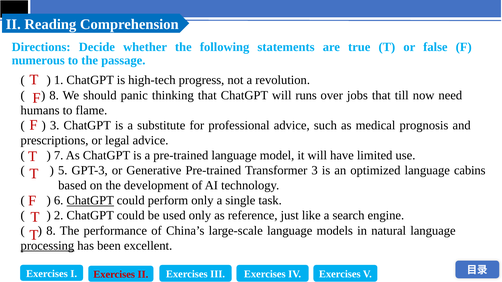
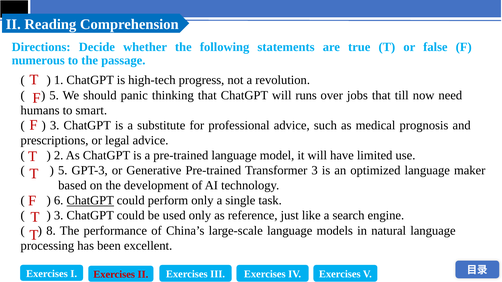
8: 8 -> 5 (54, 95)
flame: flame -> smart (91, 110)
7: 7 -> 2 (59, 155)
cabins: cabins -> maker (470, 171)
2: 2 -> 3 (59, 216)
processing underline: present -> none (47, 246)
